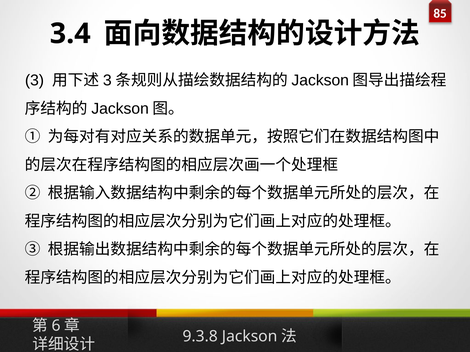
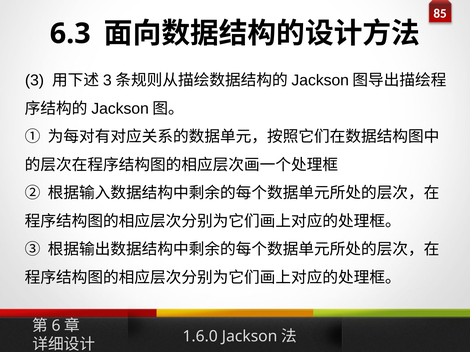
3.4: 3.4 -> 6.3 (70, 34)
9.3.8: 9.3.8 -> 1.6.0 (200, 337)
